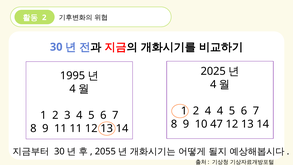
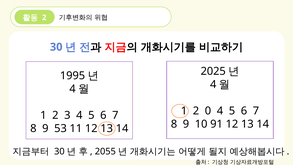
2 4: 4 -> 0 (208, 111)
47: 47 -> 91 (217, 124)
9 11: 11 -> 53 (60, 128)
